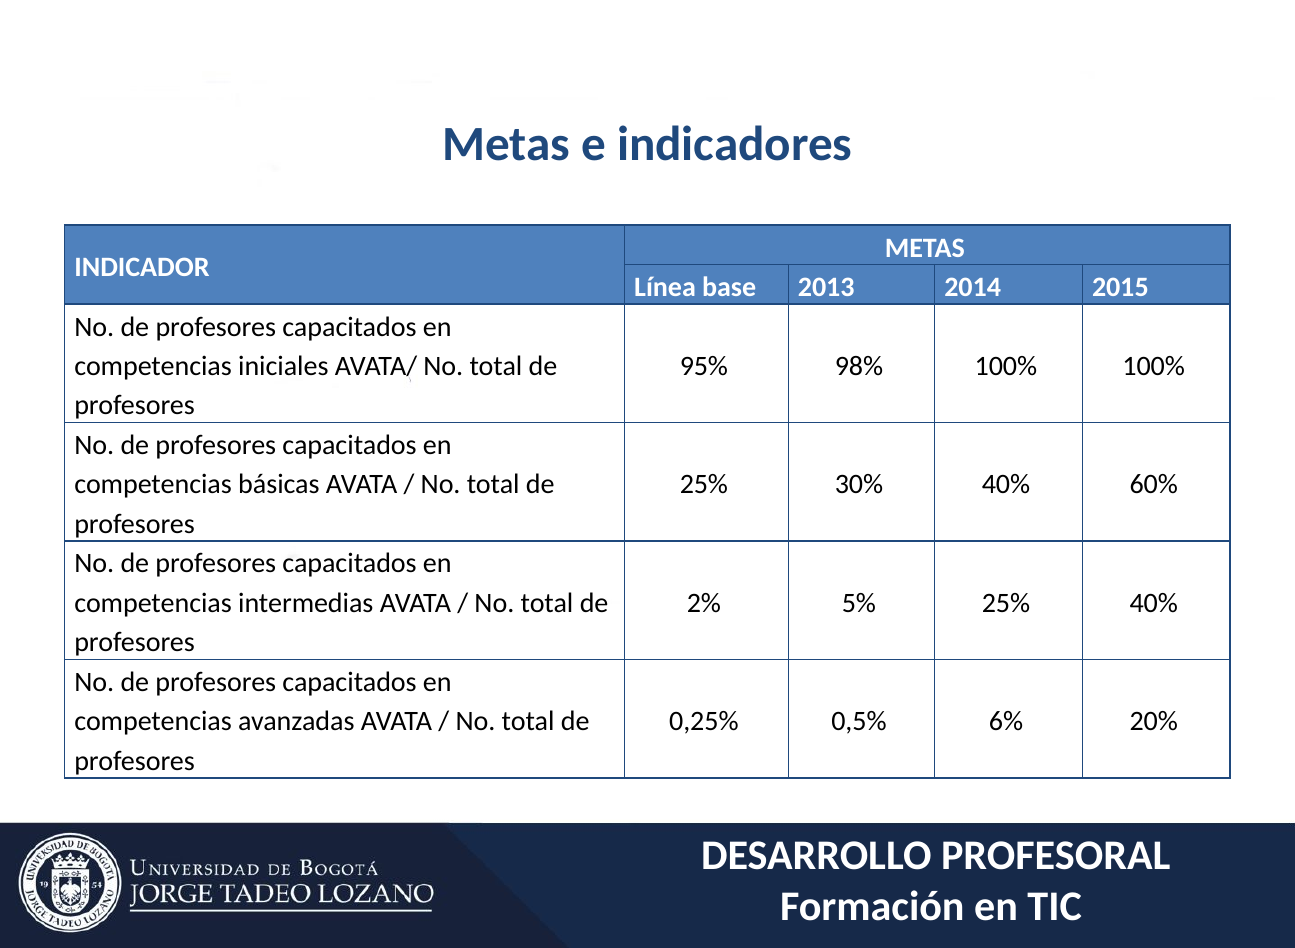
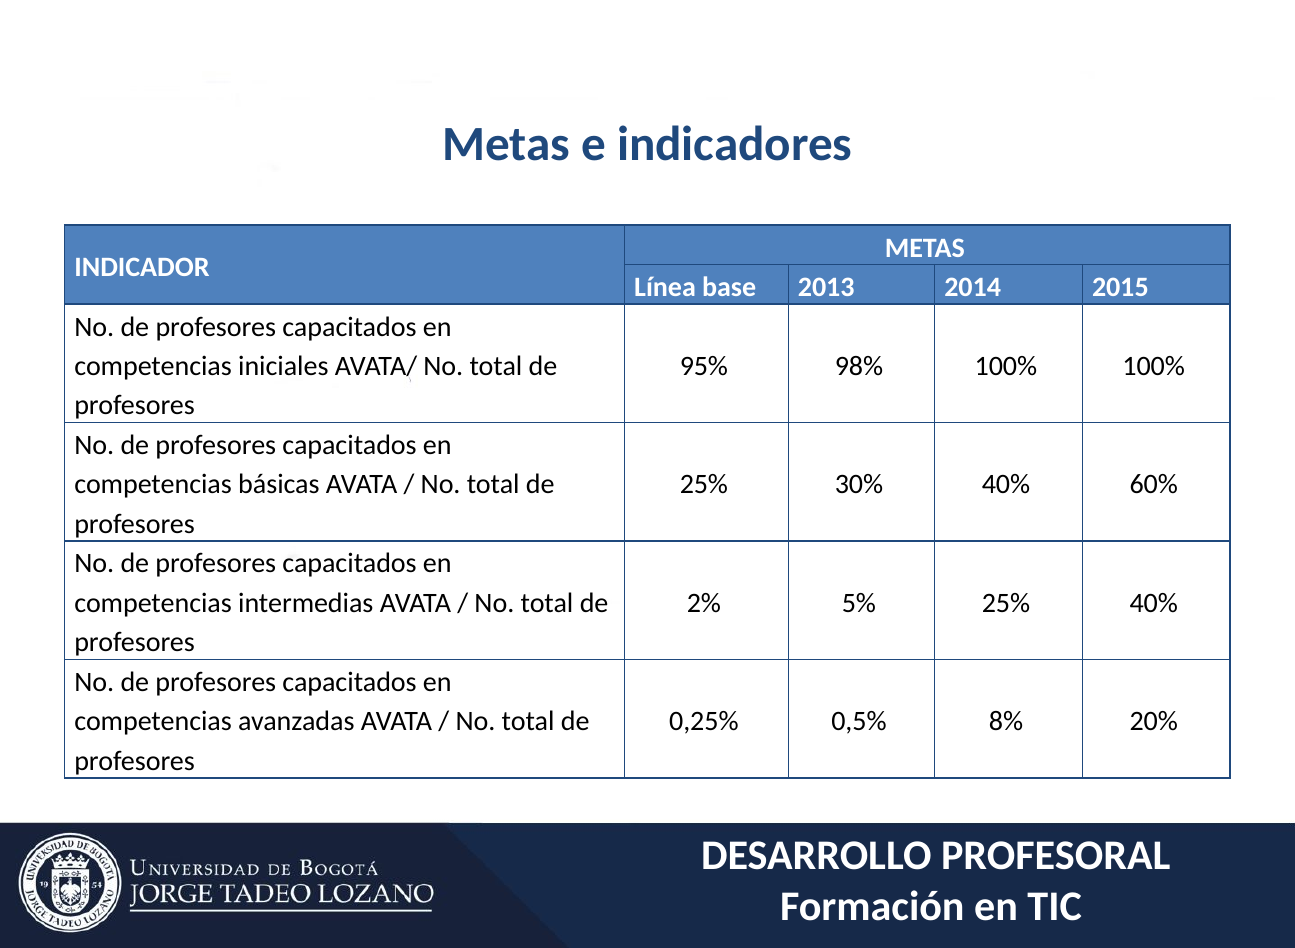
6%: 6% -> 8% (1006, 722)
